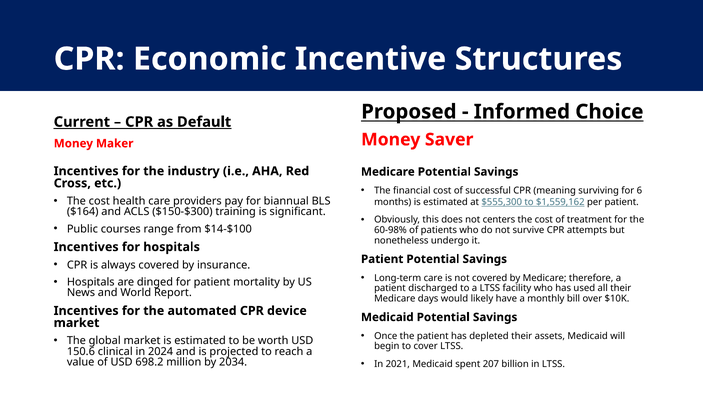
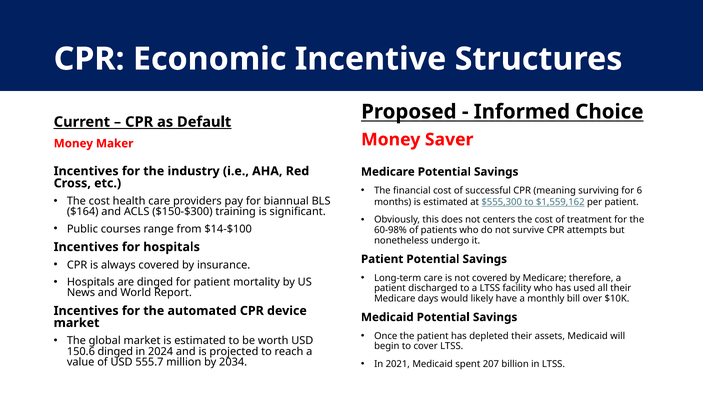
150.6 clinical: clinical -> dinged (115, 352)
698.2: 698.2 -> 555.7 (149, 363)
